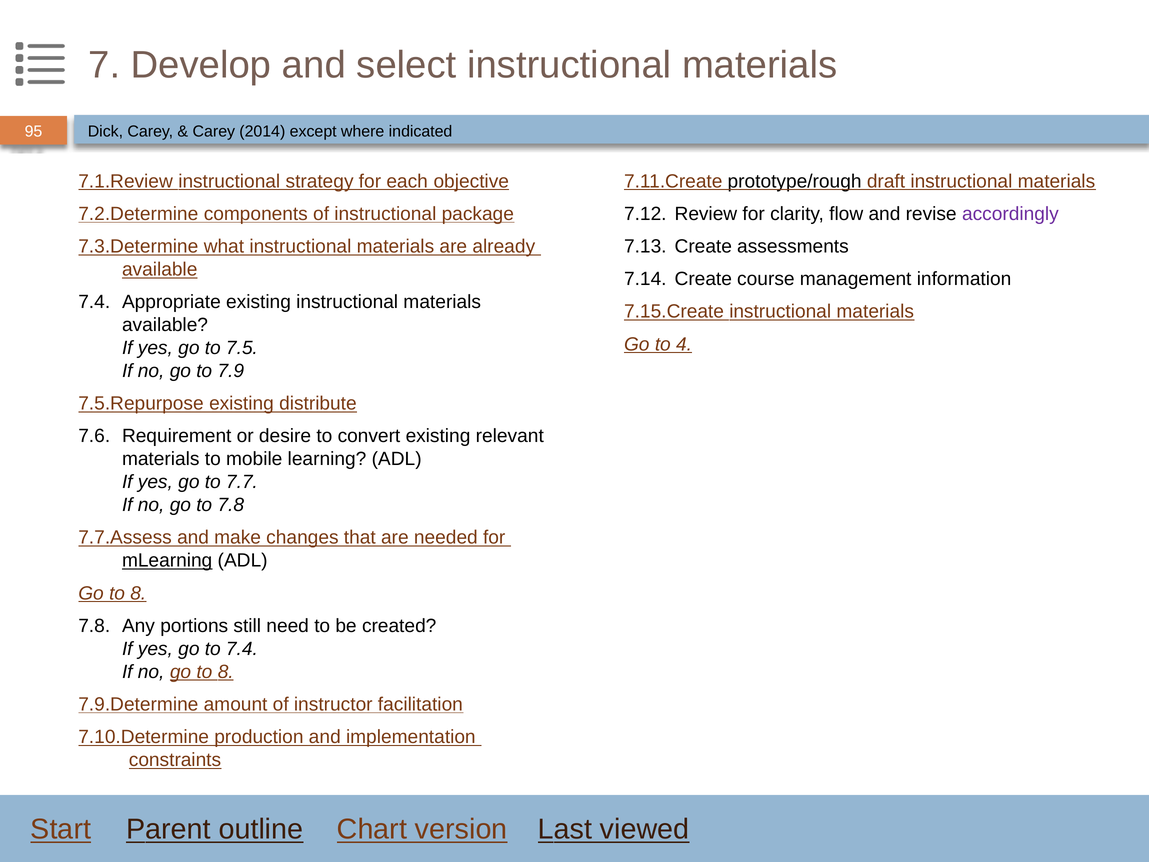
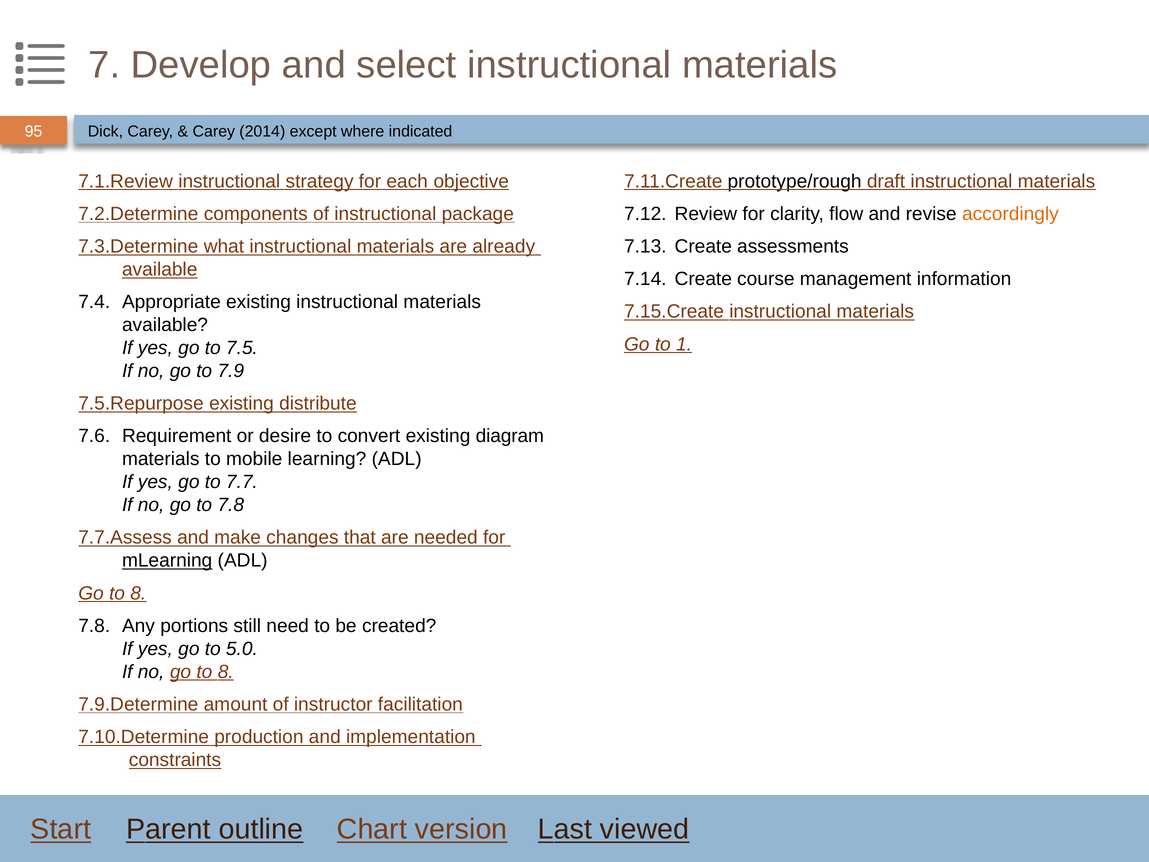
accordingly colour: purple -> orange (1010, 214)
4: 4 -> 1 (684, 344)
relevant: relevant -> diagram (510, 436)
to 7.4: 7.4 -> 5.0 (242, 649)
